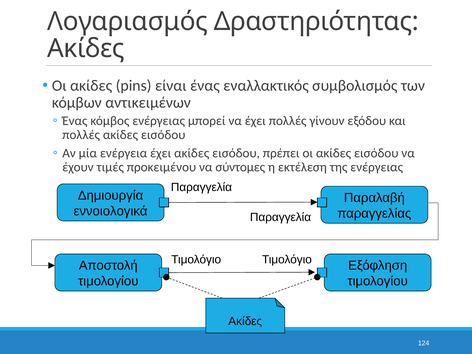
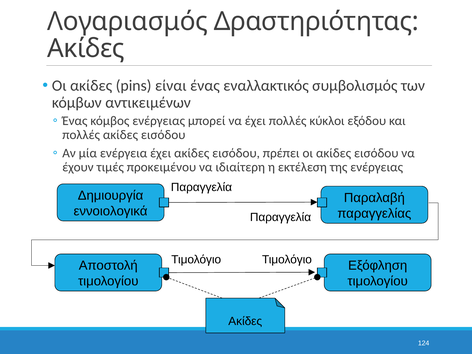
γίνουν: γίνουν -> κύκλοι (327, 121)
σύντομες: σύντομες -> ιδιαίτερη (240, 167)
